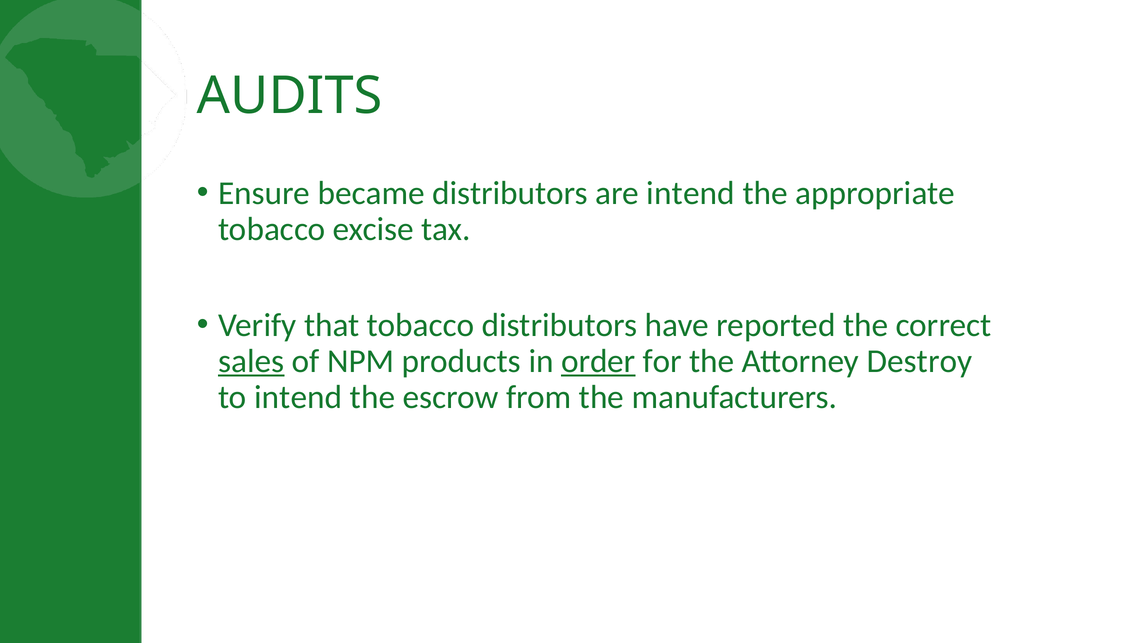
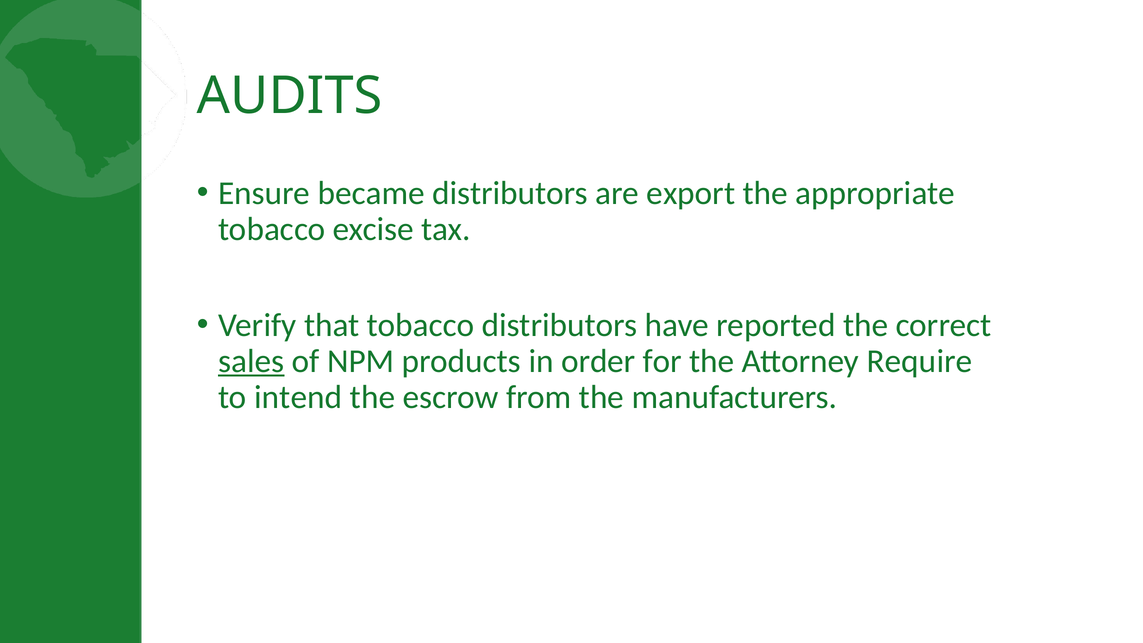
are intend: intend -> export (691, 193)
order underline: present -> none (598, 361)
Destroy: Destroy -> Require (920, 361)
